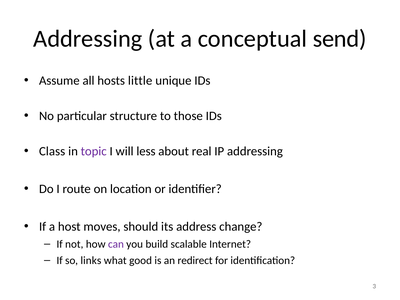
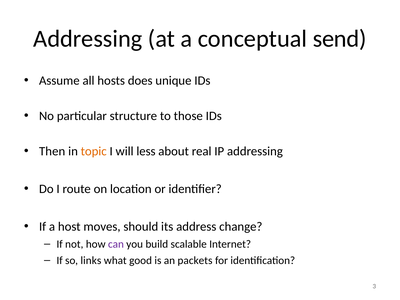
little: little -> does (140, 81)
Class: Class -> Then (52, 151)
topic colour: purple -> orange (94, 151)
redirect: redirect -> packets (195, 261)
